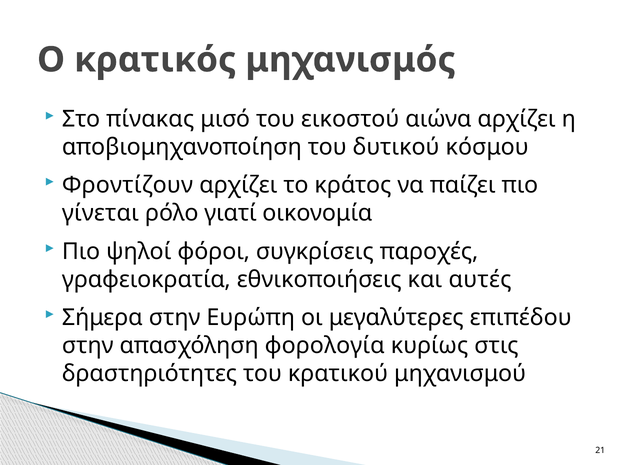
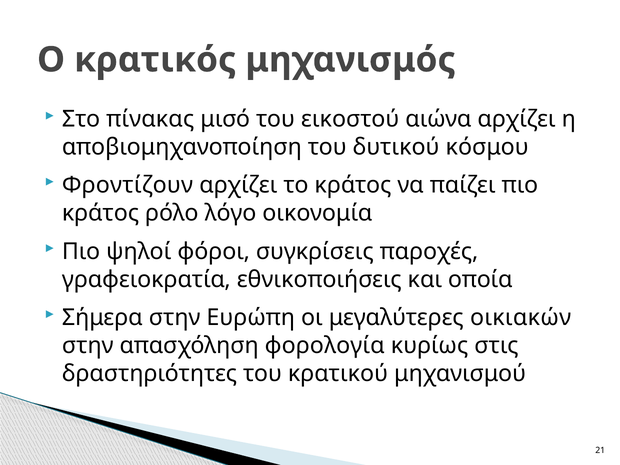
γίνεται: γίνεται -> κράτος (101, 213)
γιατί: γιατί -> λόγο (231, 213)
αυτές: αυτές -> οποία (480, 279)
επιπέδου: επιπέδου -> οικιακών (521, 318)
